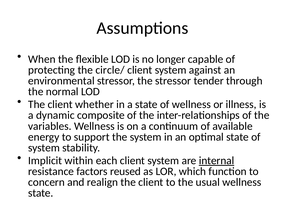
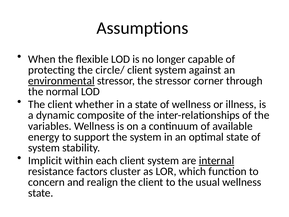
environmental underline: none -> present (61, 81)
tender: tender -> corner (209, 81)
reused: reused -> cluster (125, 171)
